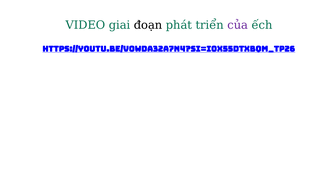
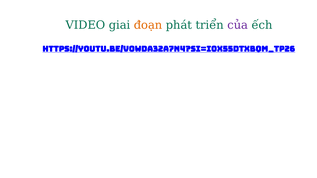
đoạn colour: black -> orange (148, 25)
